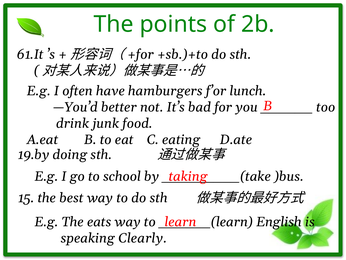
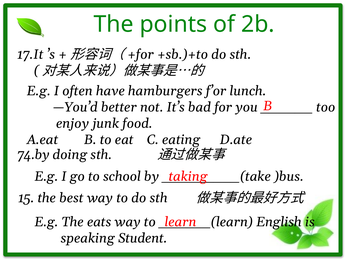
61.It: 61.It -> 17.It (30, 54)
drink: drink -> enjoy (73, 123)
19.by: 19.by -> 74.by (34, 154)
Clearly: Clearly -> Student (143, 238)
